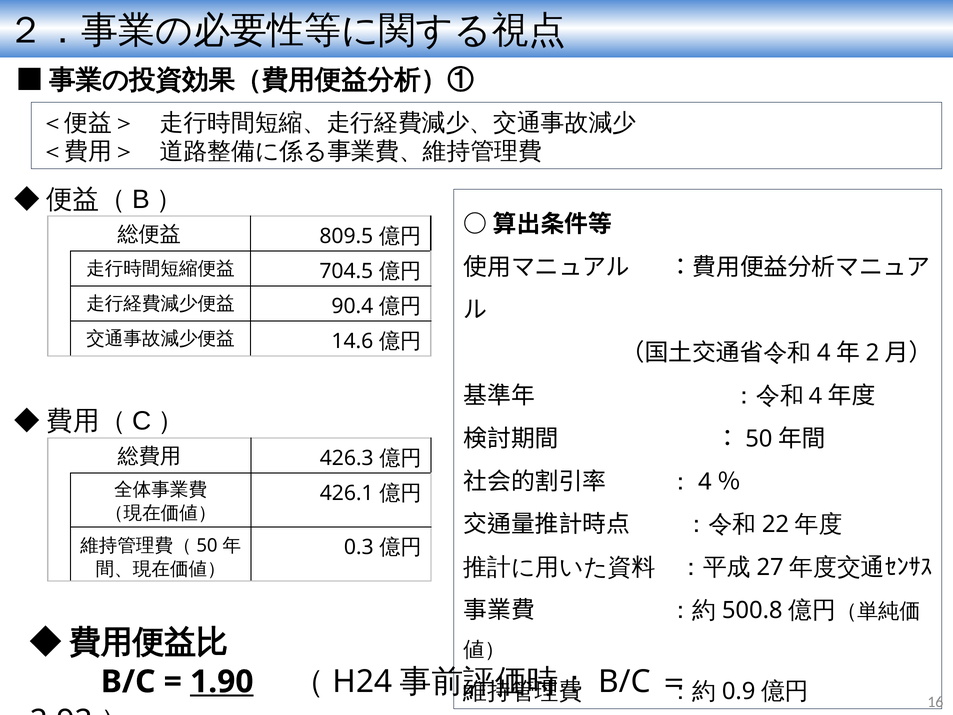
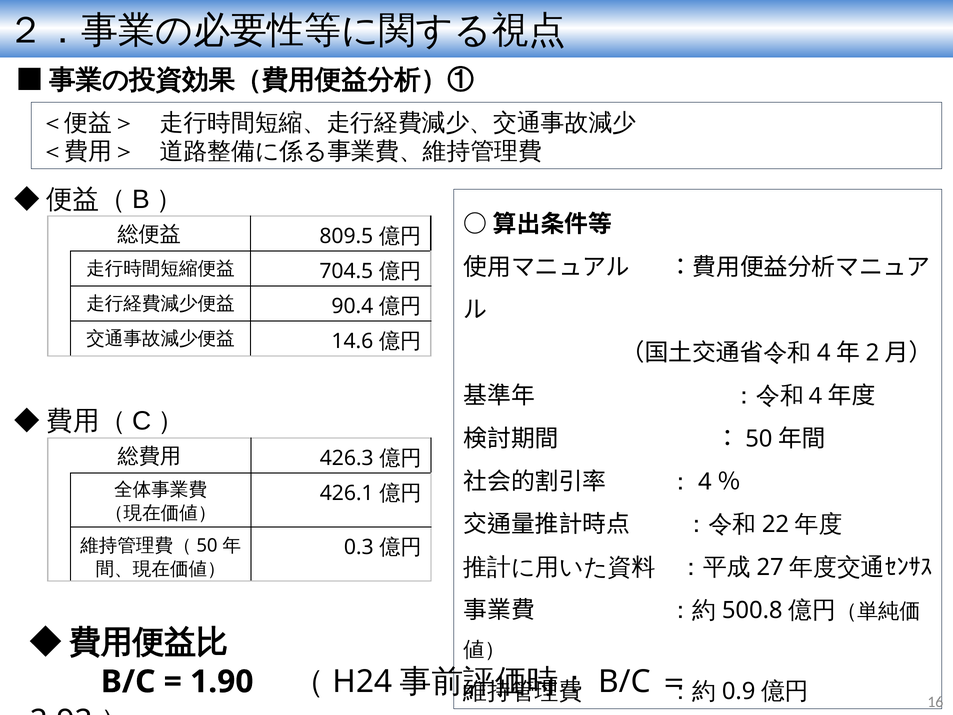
1.90 underline: present -> none (222, 681)
